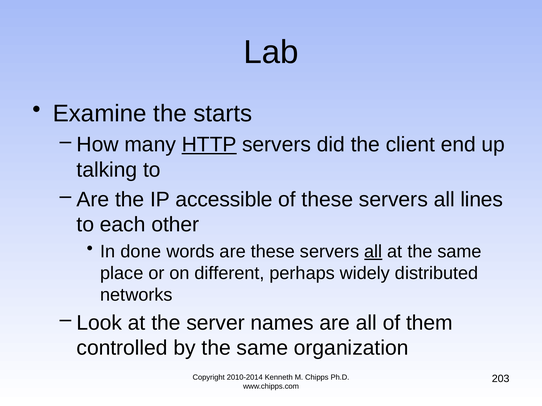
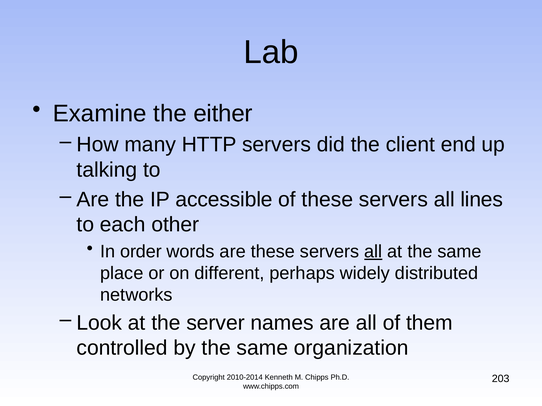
starts: starts -> either (223, 114)
HTTP underline: present -> none (209, 145)
done: done -> order (141, 252)
